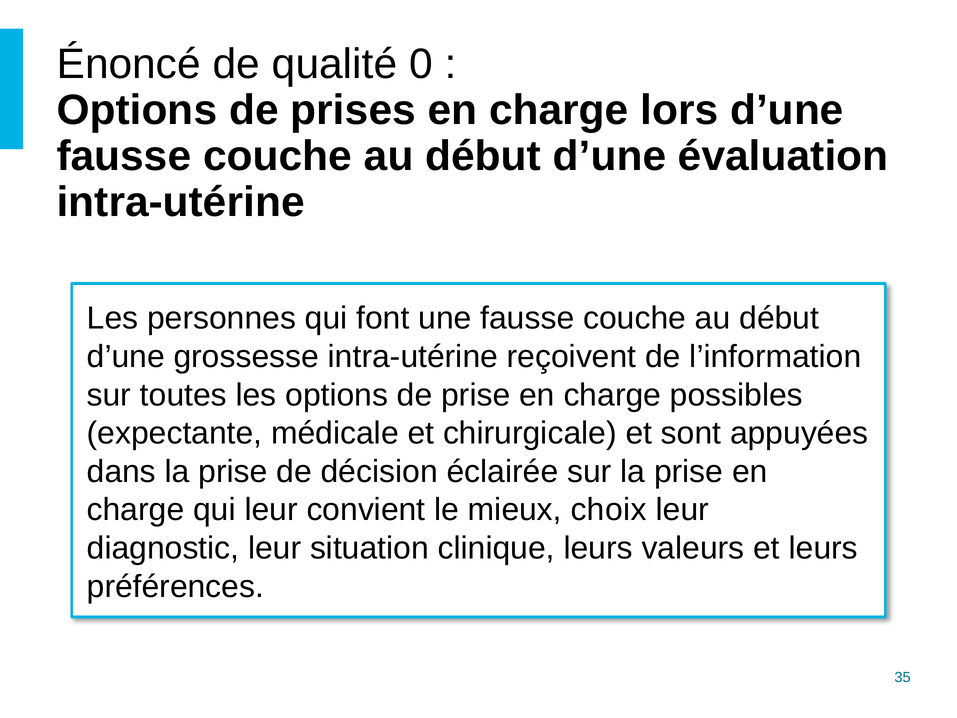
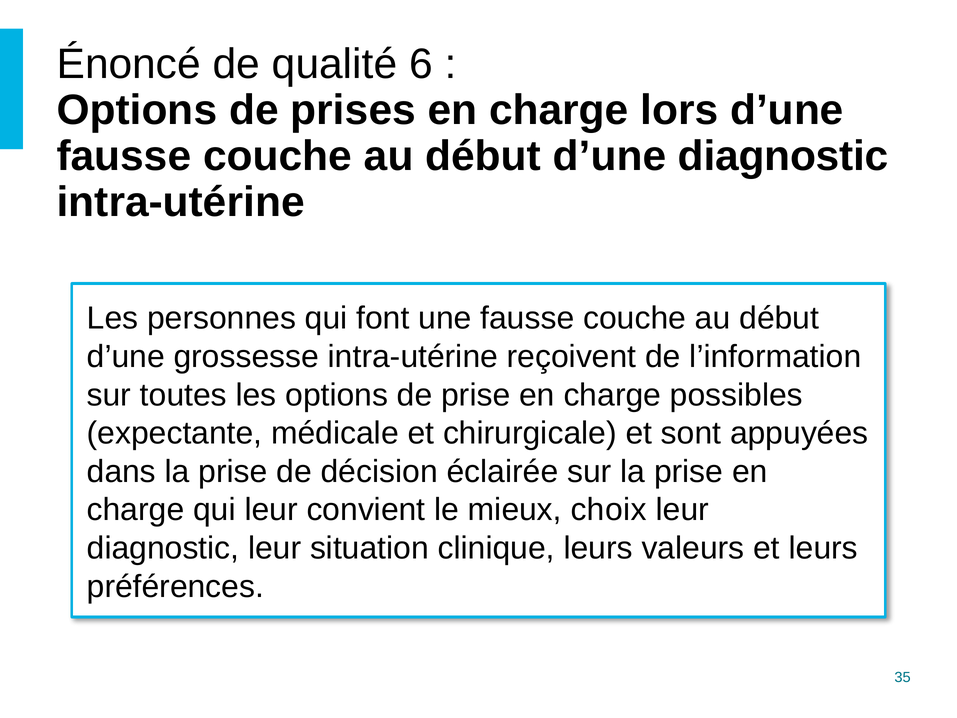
0: 0 -> 6 (421, 64)
d’une évaluation: évaluation -> diagnostic (783, 156)
